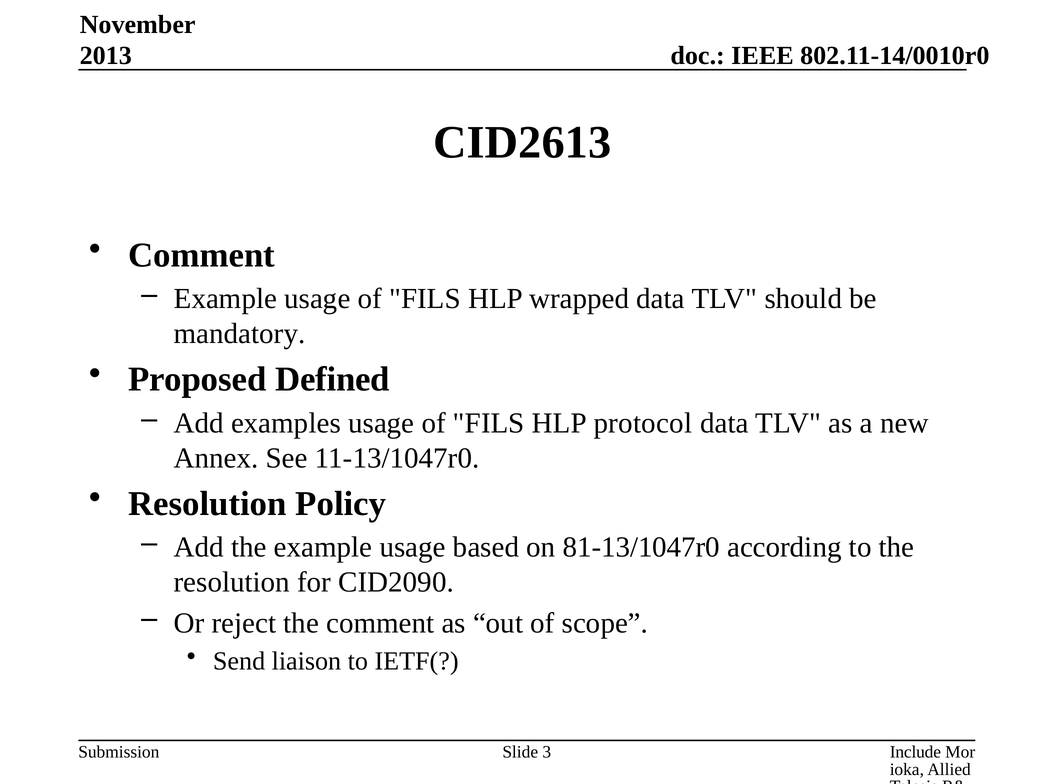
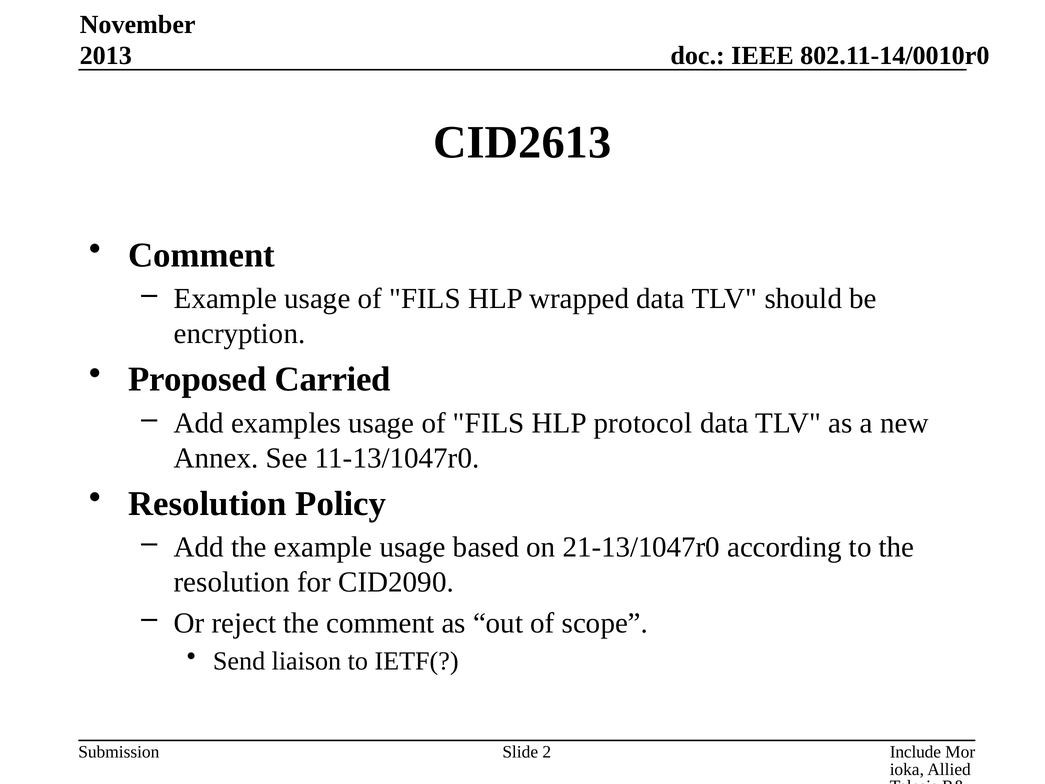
mandatory: mandatory -> encryption (240, 334)
Defined: Defined -> Carried (333, 379)
81-13/1047r0: 81-13/1047r0 -> 21-13/1047r0 (641, 547)
3: 3 -> 2 (547, 752)
